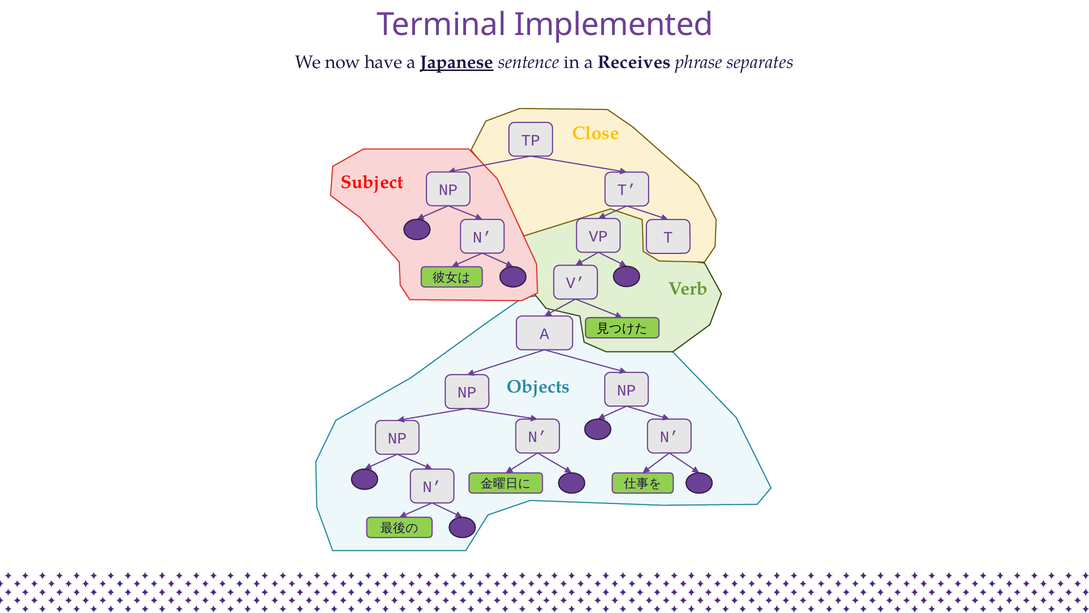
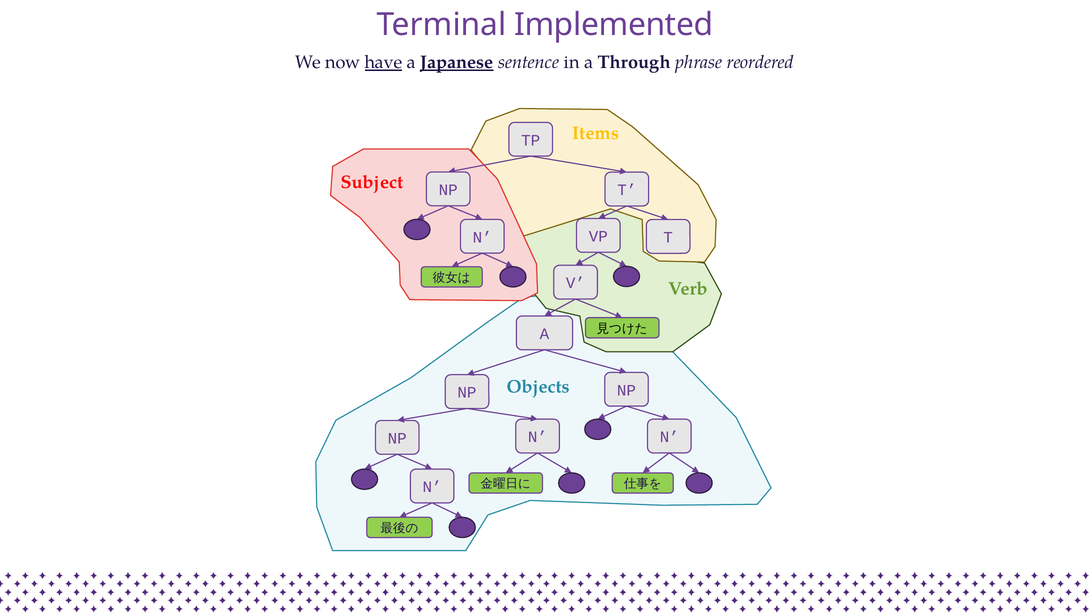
have underline: none -> present (384, 62)
Receives: Receives -> Through (634, 62)
separates: separates -> reordered (760, 62)
Close: Close -> Items (596, 133)
